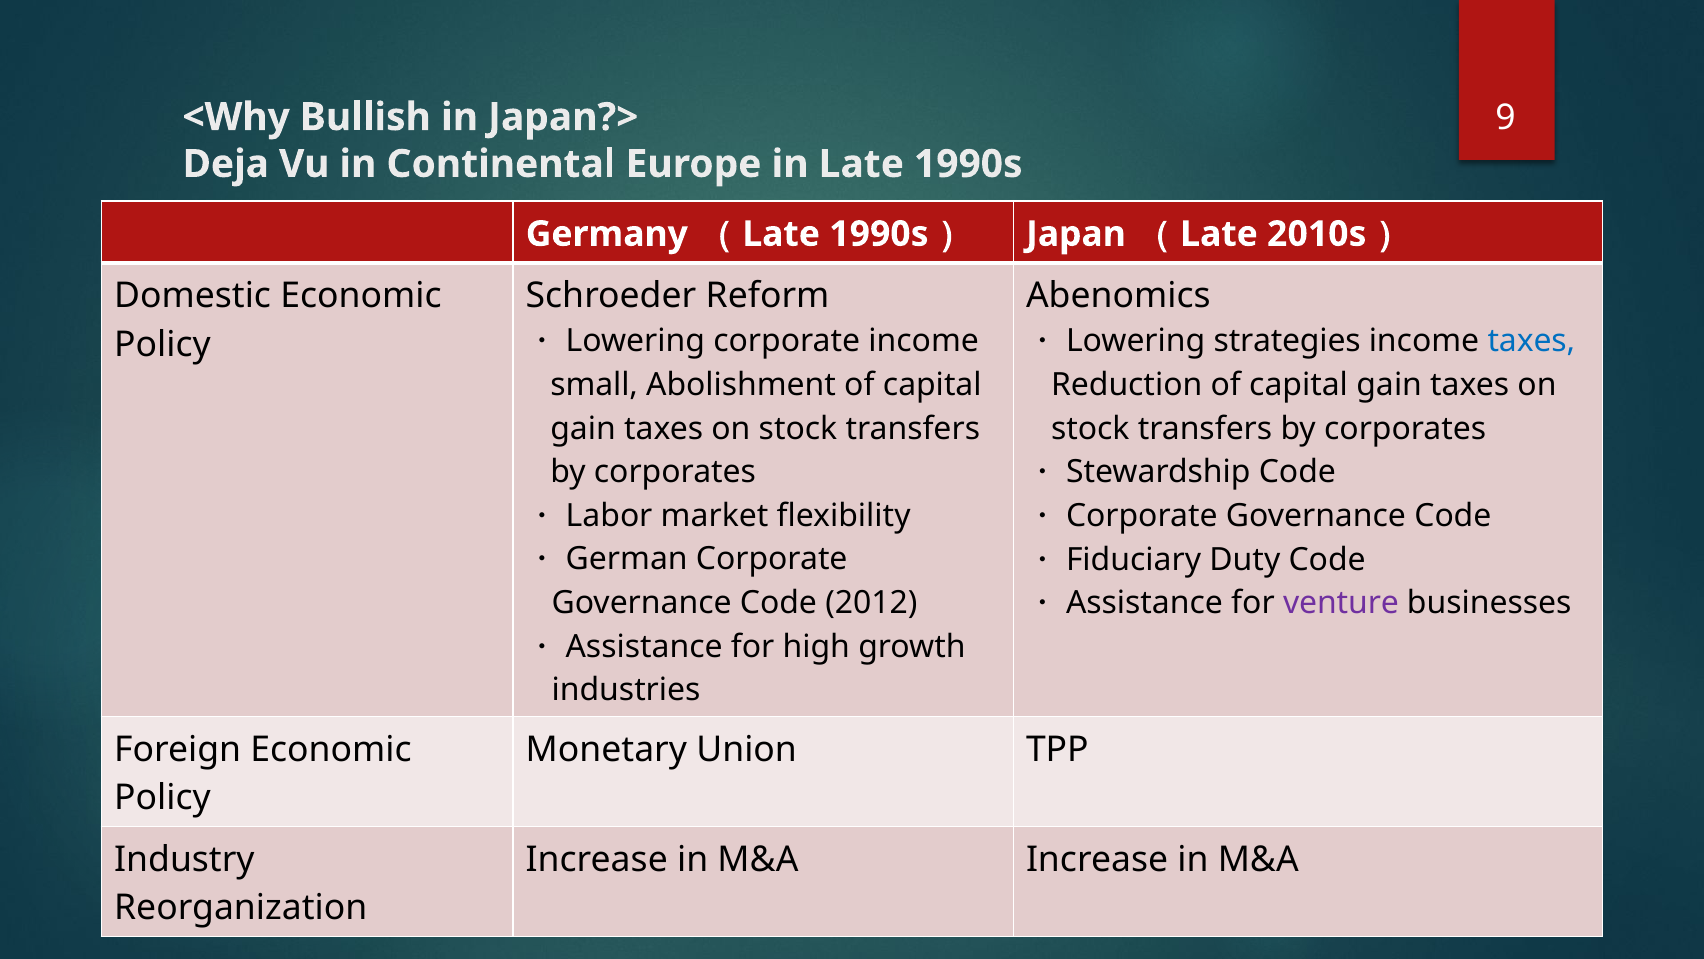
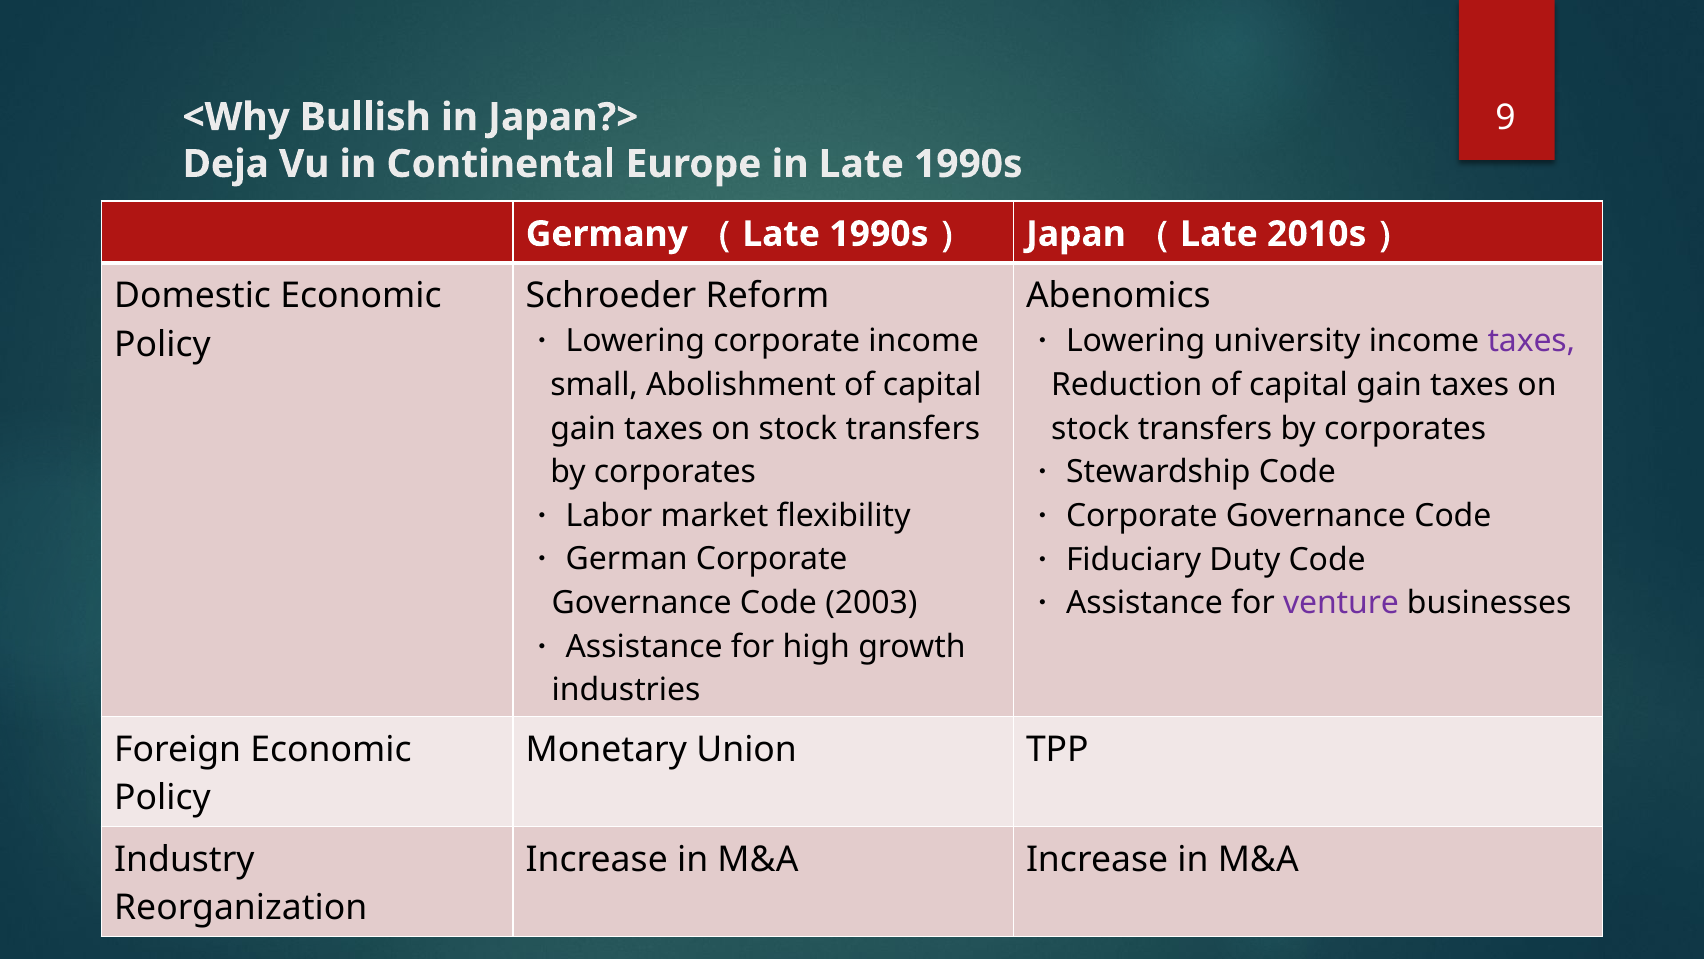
strategies: strategies -> university (1287, 341)
taxes colour: blue -> purple (1531, 341)
2012: 2012 -> 2003 (871, 603)
